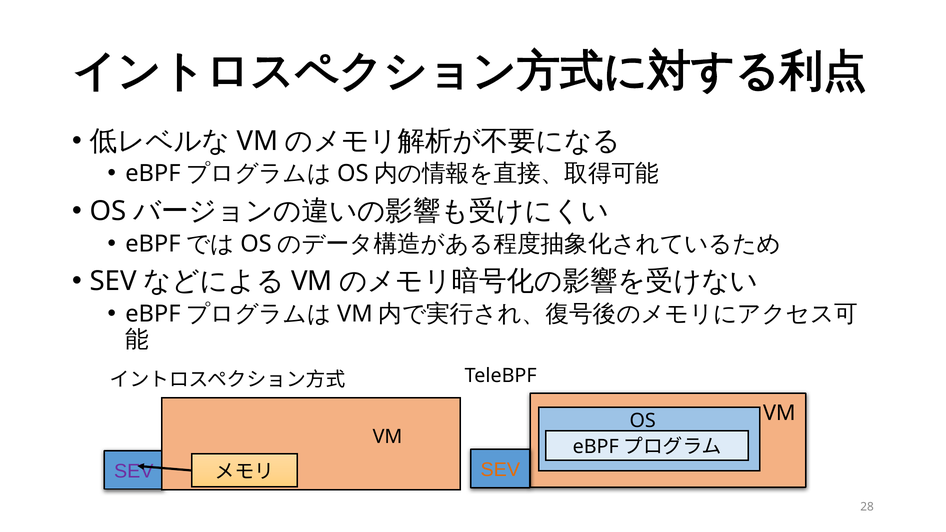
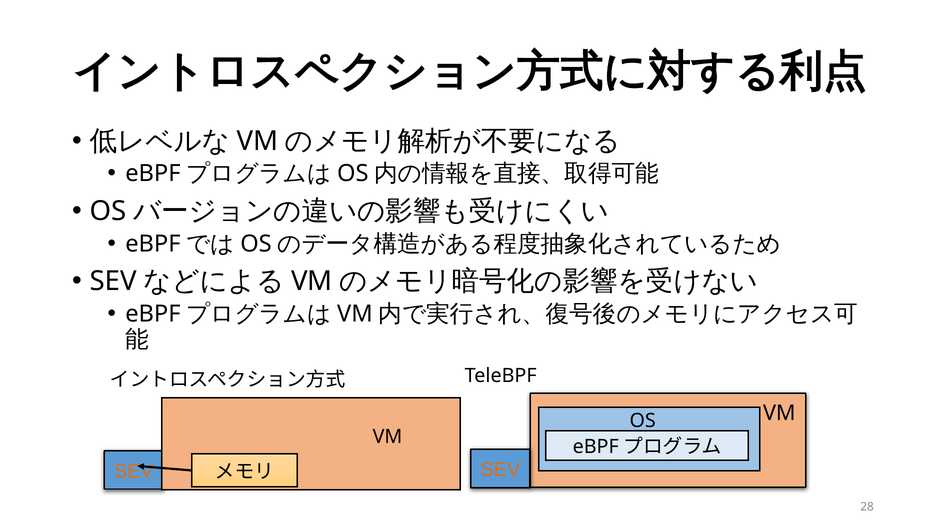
SEV colour: purple -> orange (134, 471)
